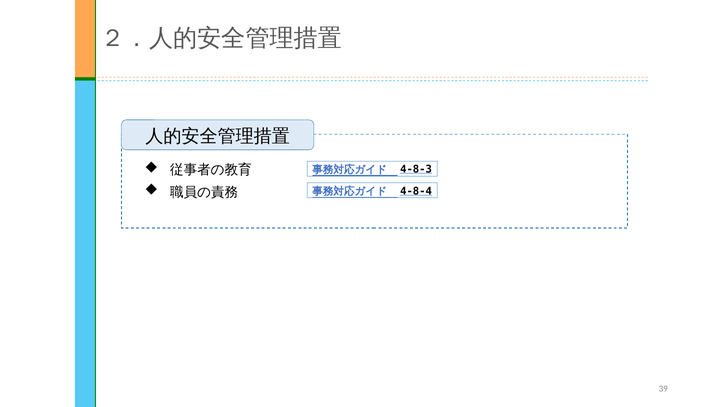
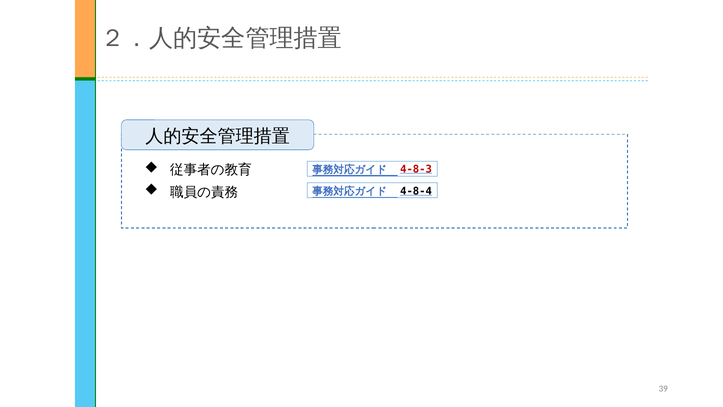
4-8-3 colour: black -> red (416, 169)
